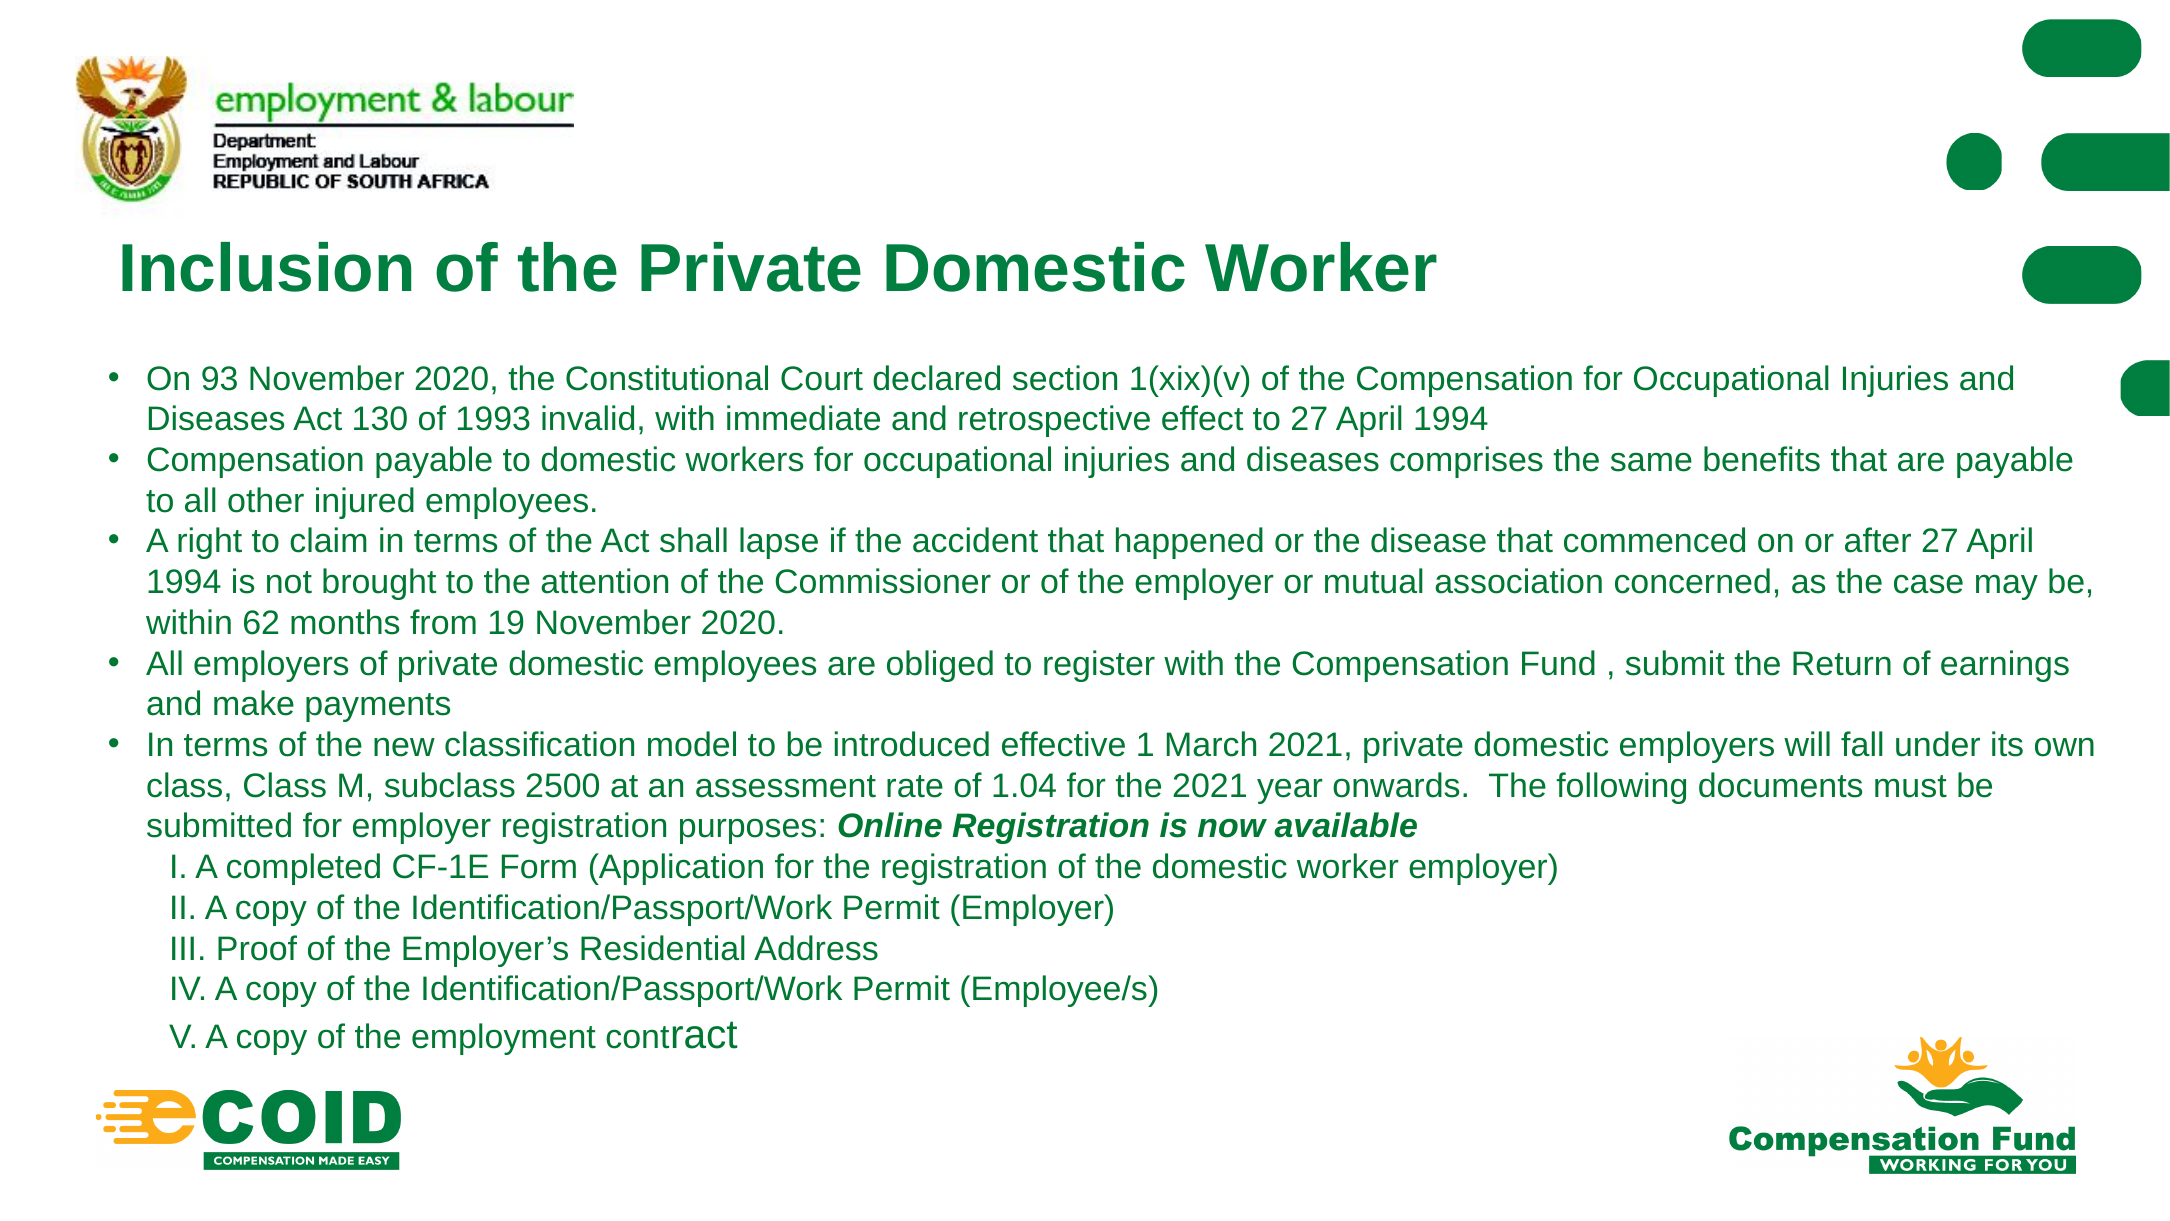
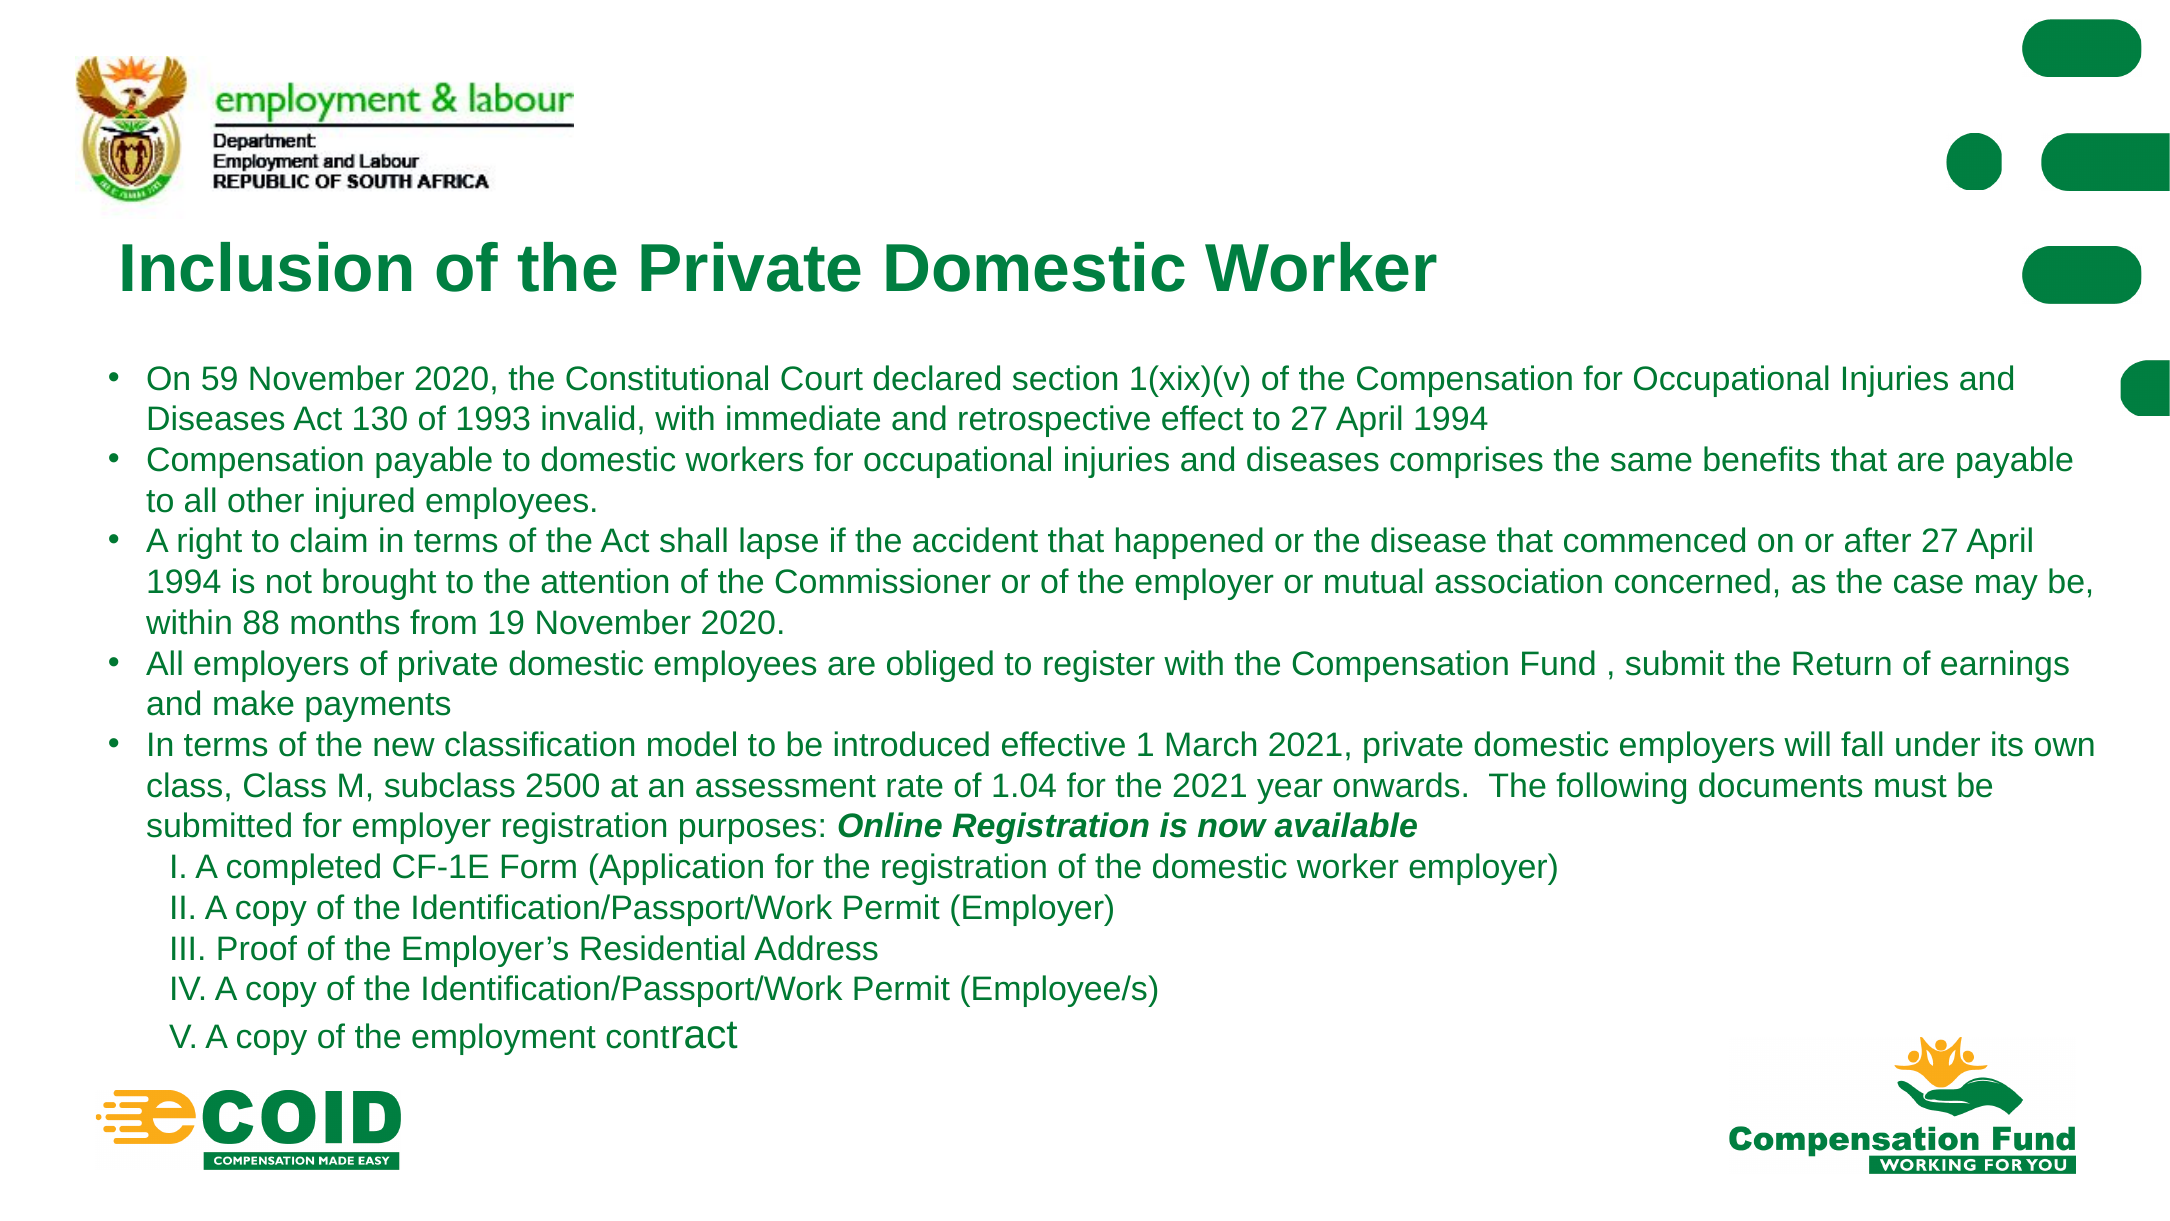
93: 93 -> 59 (220, 379)
62: 62 -> 88 (261, 623)
